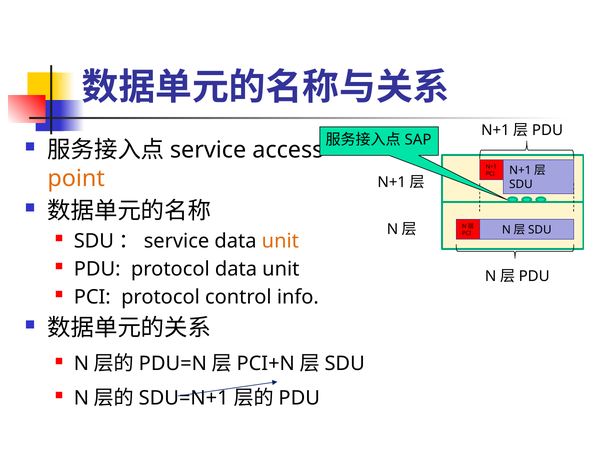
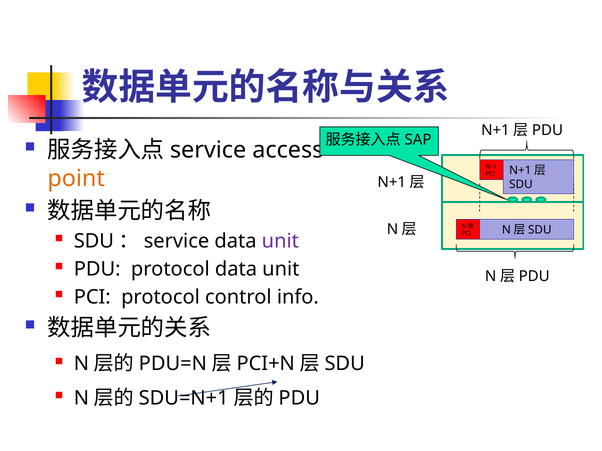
unit colour: orange -> purple (280, 241)
